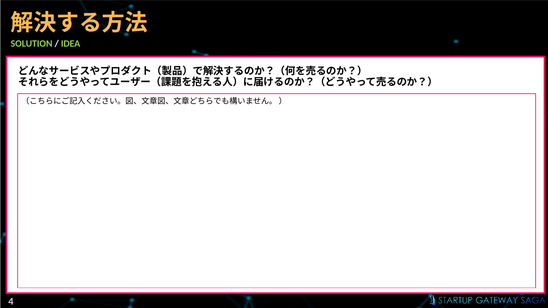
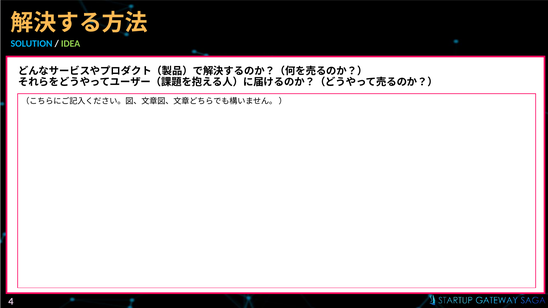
SOLUTION colour: light green -> light blue (32, 44)
